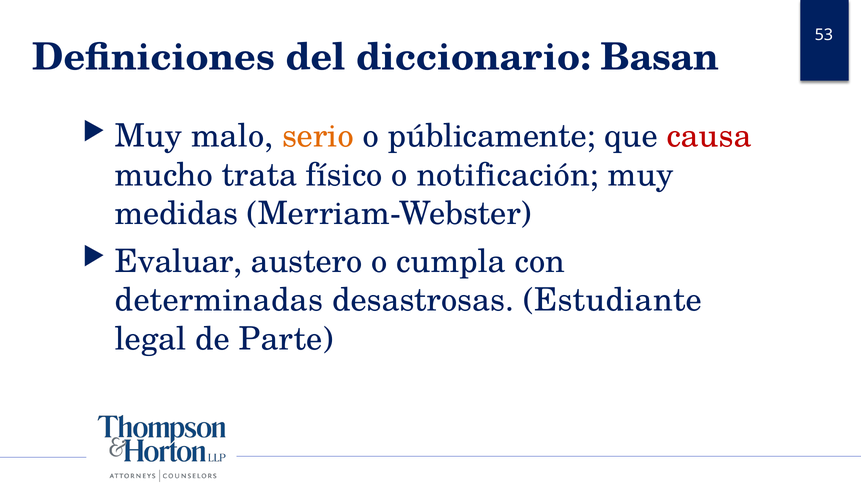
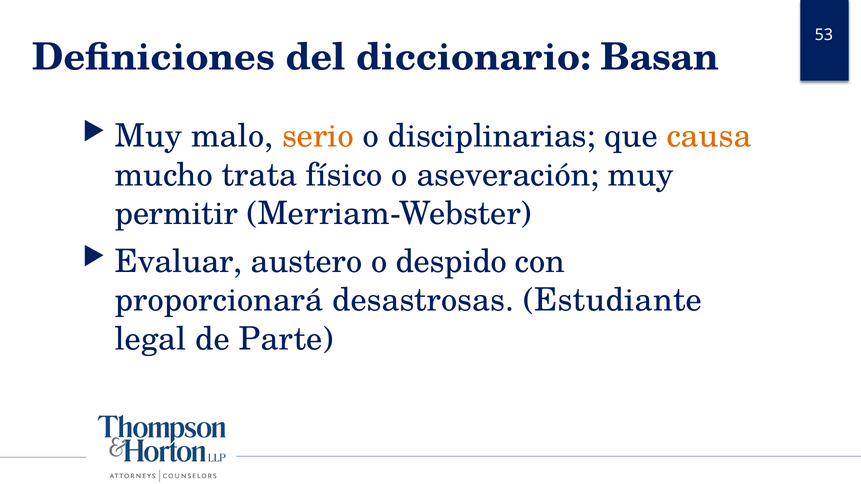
públicamente: públicamente -> disciplinarias (492, 136)
causa colour: red -> orange (709, 136)
notificación: notificación -> aseveración (508, 175)
medidas: medidas -> permitir (176, 214)
cumpla: cumpla -> despido (451, 262)
determinadas: determinadas -> proporcionará (219, 300)
